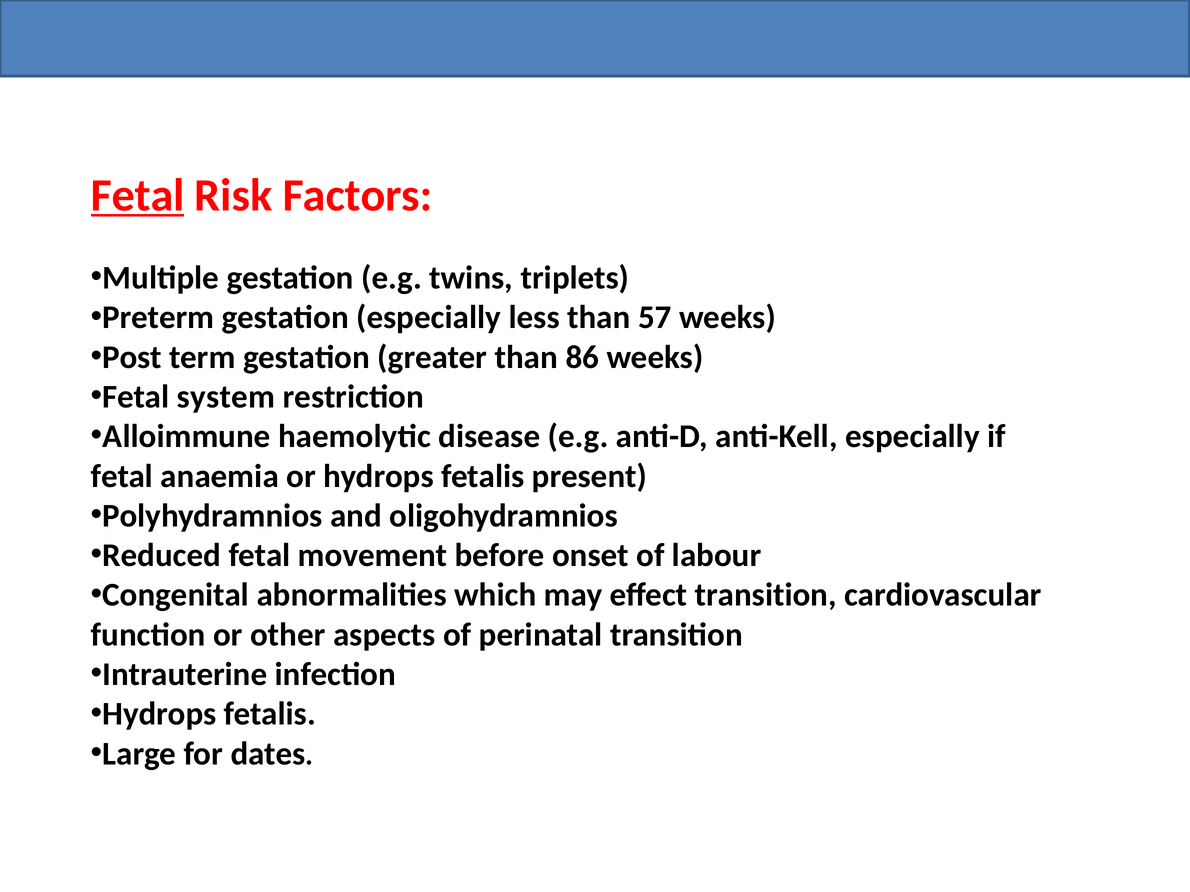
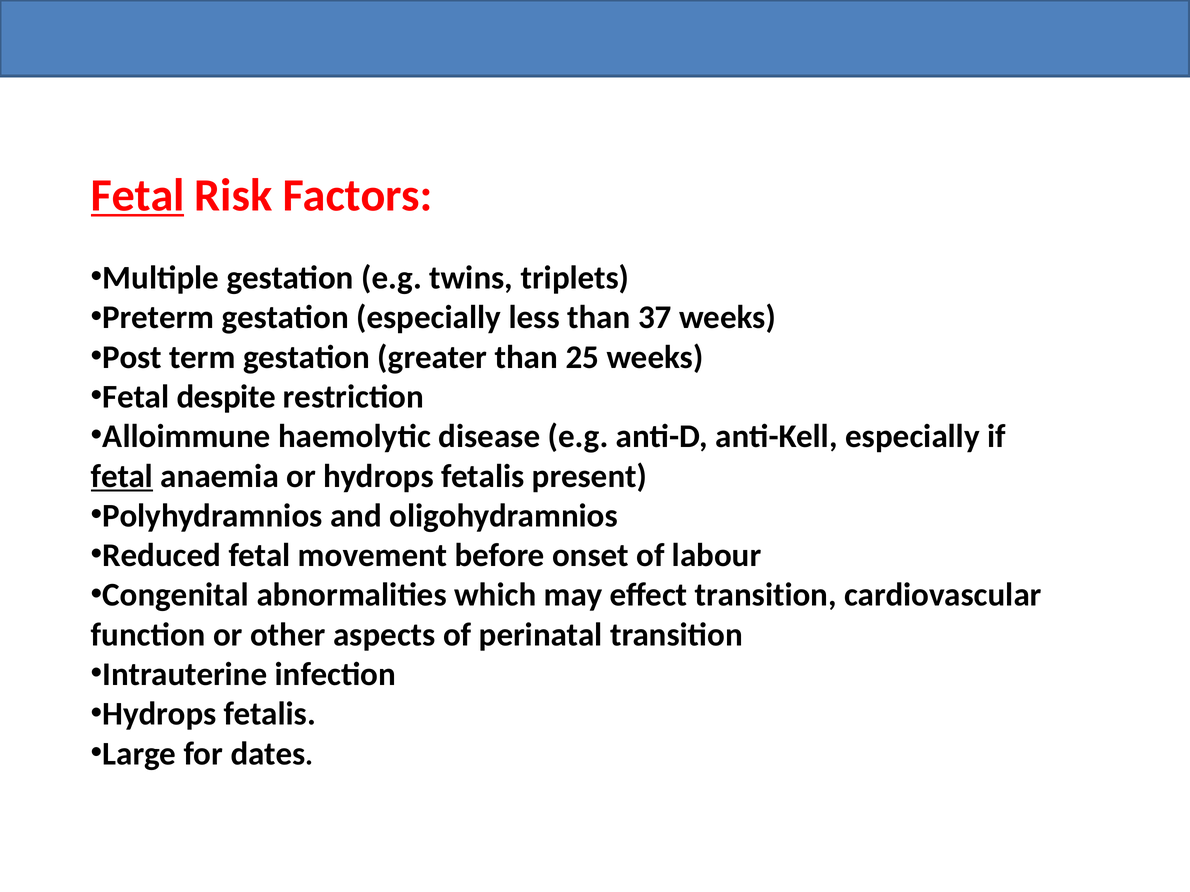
57: 57 -> 37 (655, 318)
86: 86 -> 25 (582, 357)
system: system -> despite (226, 397)
fetal underline: none -> present (122, 476)
